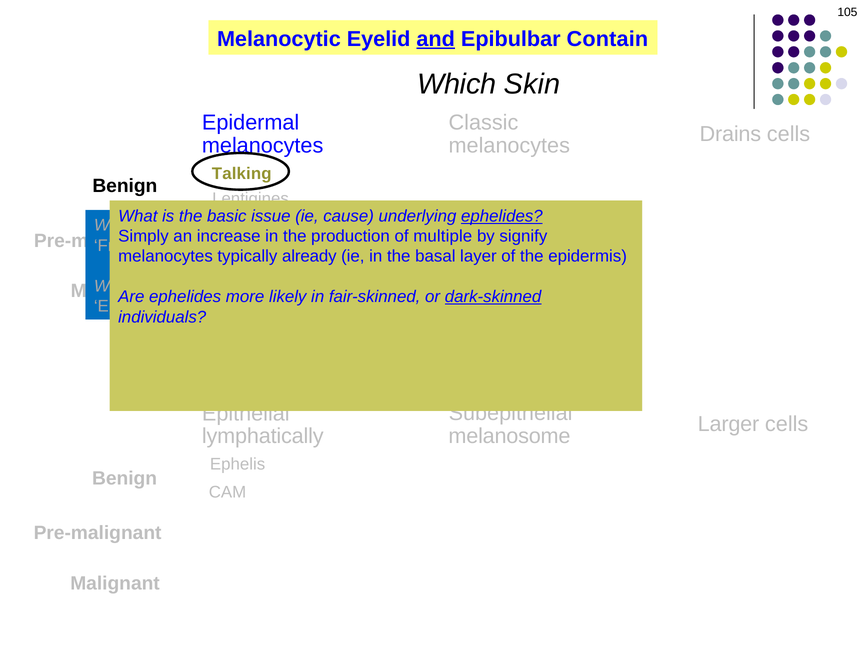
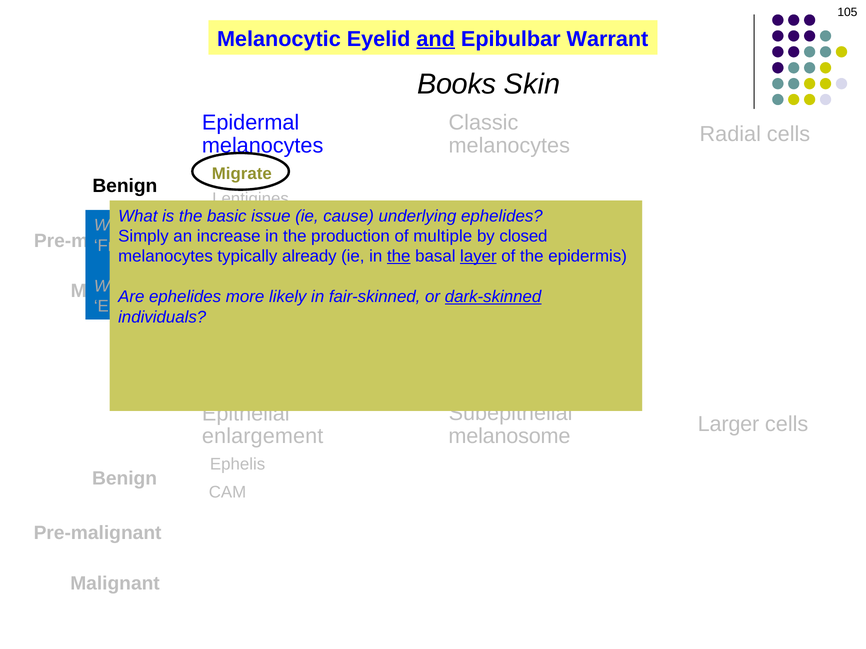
Contain: Contain -> Warrant (607, 39)
Which: Which -> Books (457, 84)
Drains: Drains -> Radial (730, 134)
Talking: Talking -> Migrate (242, 174)
ephelides underline: present -> none (502, 216)
signify: signify -> closed (523, 236)
the underline: none -> present (399, 257)
layer underline: none -> present (478, 257)
lymphatically: lymphatically -> enlargement (263, 437)
